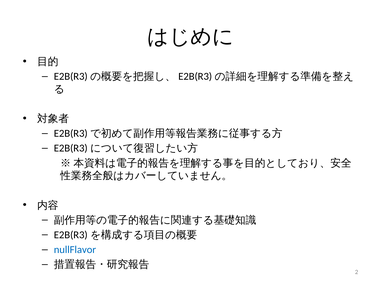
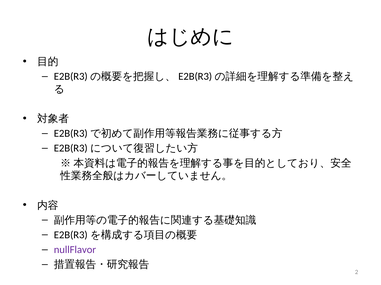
nullFlavor colour: blue -> purple (75, 250)
